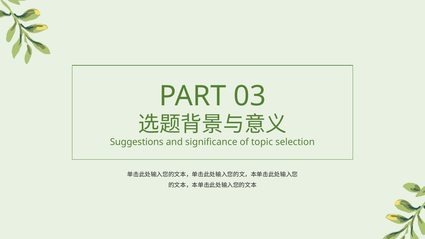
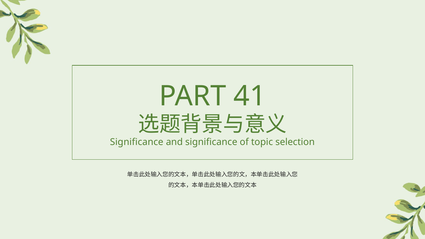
03: 03 -> 41 (250, 96)
Suggestions: Suggestions -> Significance (137, 142)
